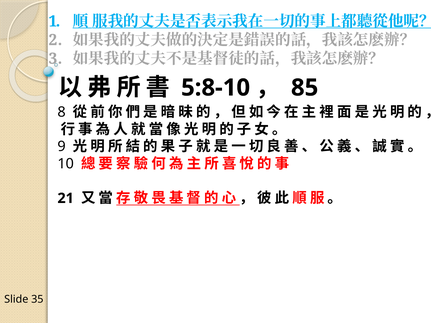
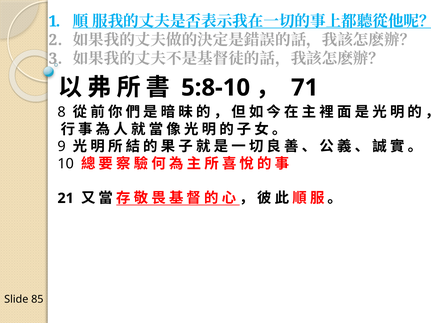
85: 85 -> 71 (305, 88)
35: 35 -> 85 (37, 299)
